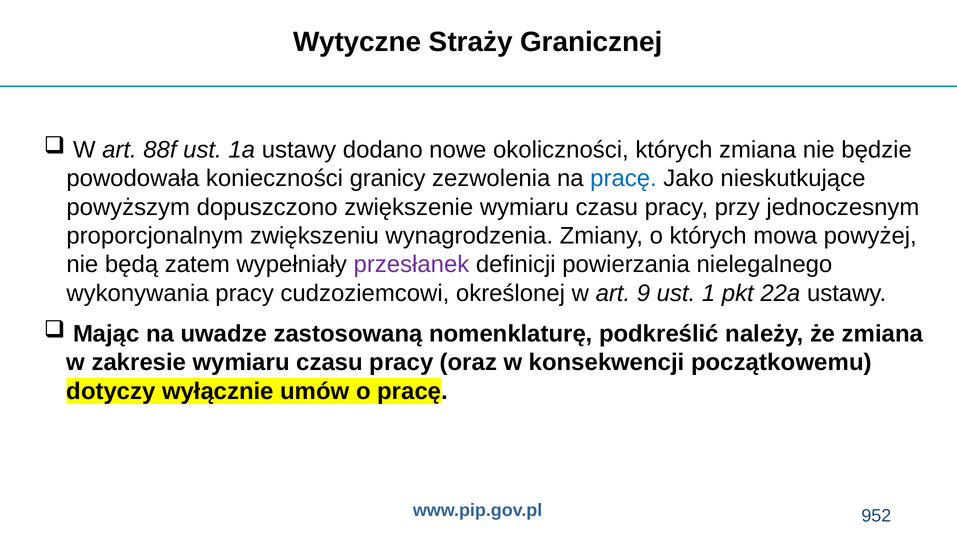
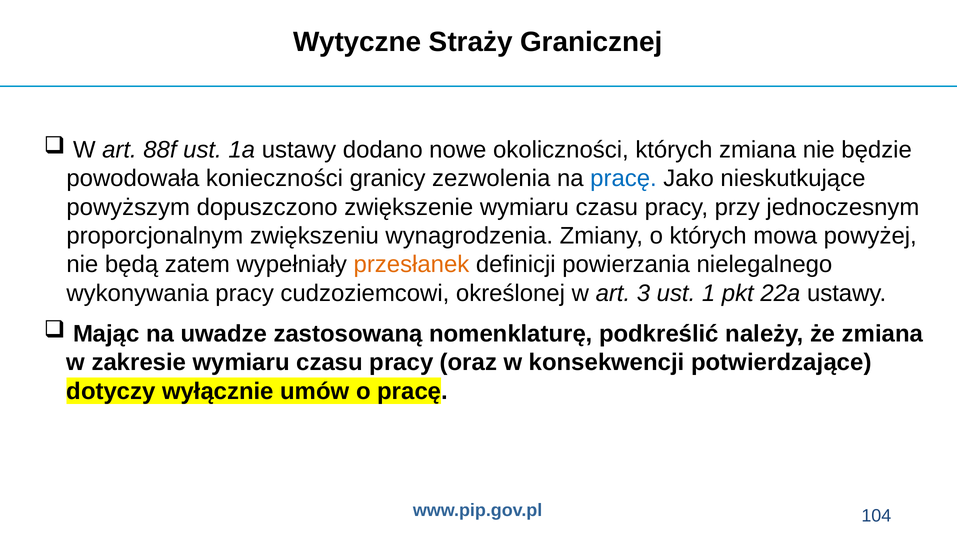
przesłanek colour: purple -> orange (411, 265)
9: 9 -> 3 (643, 293)
początkowemu: początkowemu -> potwierdzające (781, 363)
952: 952 -> 104 (876, 516)
